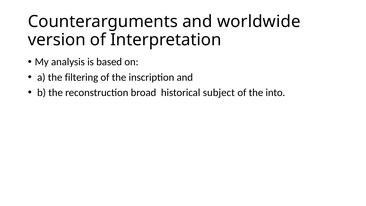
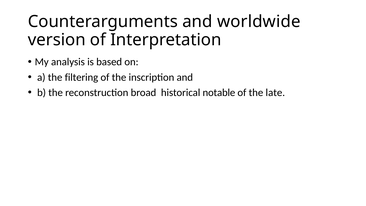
subject: subject -> notable (219, 93)
into: into -> late (275, 93)
